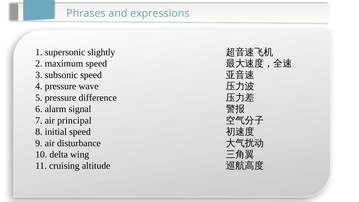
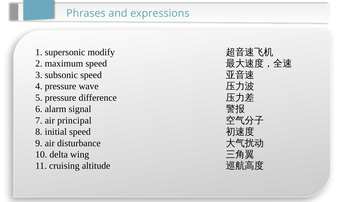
slightly: slightly -> modify (101, 52)
